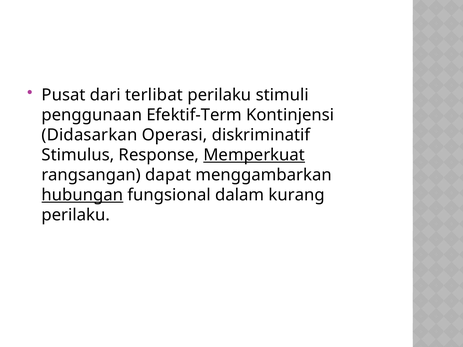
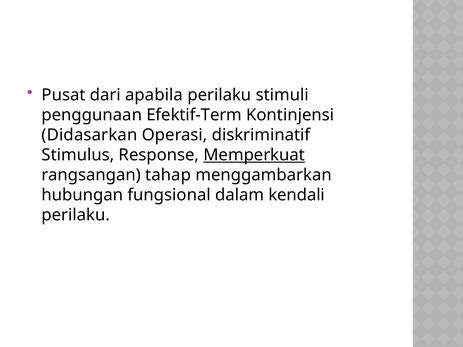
terlibat: terlibat -> apabila (154, 95)
dapat: dapat -> tahap (168, 175)
hubungan underline: present -> none (82, 195)
kurang: kurang -> kendali (297, 195)
